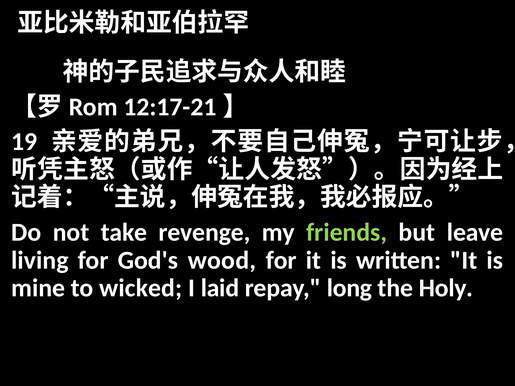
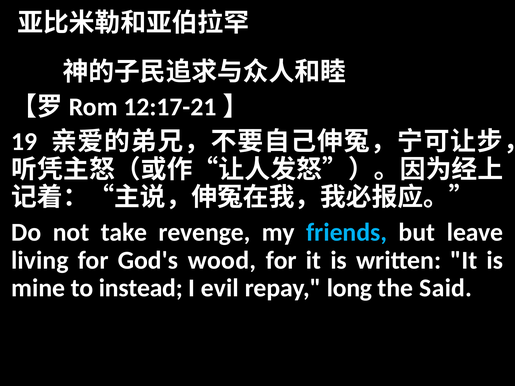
friends colour: light green -> light blue (347, 233)
wicked: wicked -> instead (141, 288)
laid: laid -> evil (220, 288)
Holy: Holy -> Said (446, 288)
